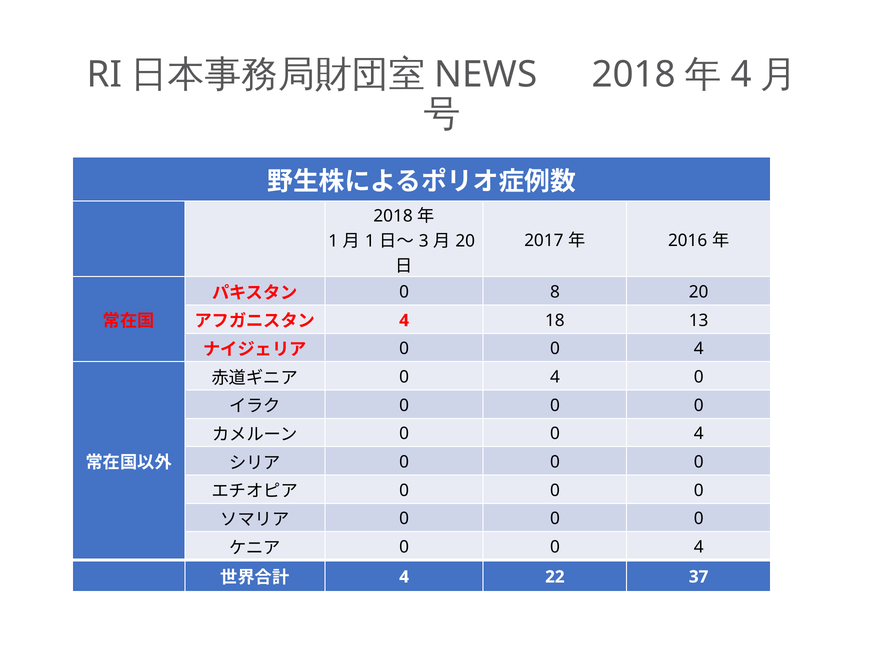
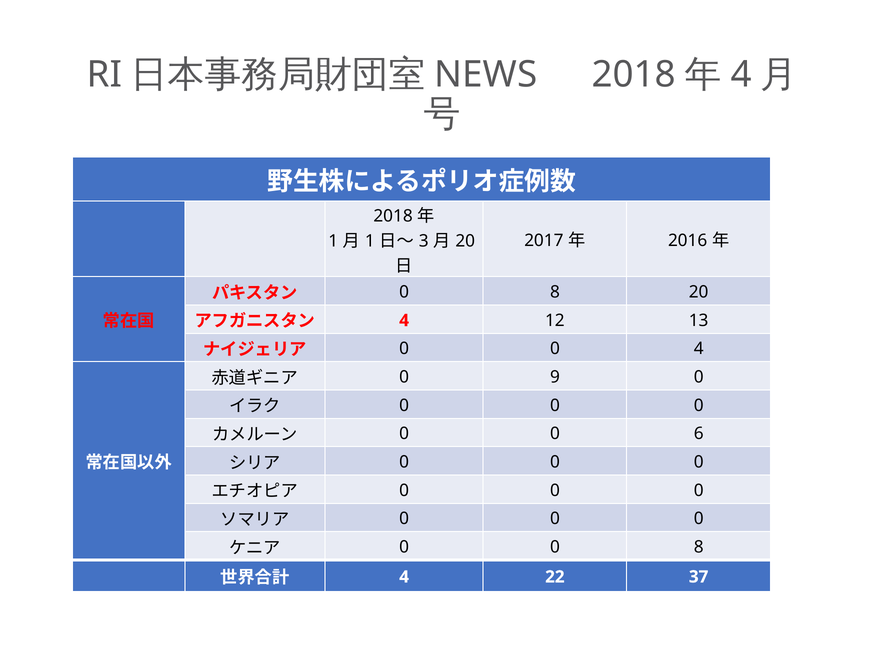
18: 18 -> 12 (555, 320)
4: 4 -> 9 (555, 377)
4: 4 -> 6 (699, 434)
4: 4 -> 8 (699, 547)
